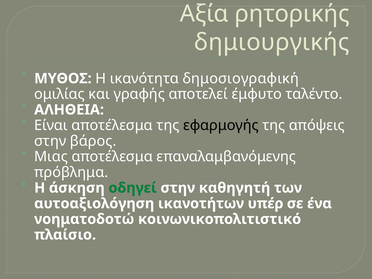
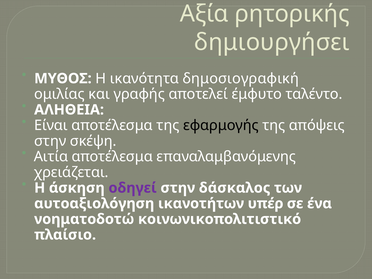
δημιουργικής: δημιουργικής -> δημιουργήσει (272, 42)
βάρος: βάρος -> σκέψη (93, 141)
Μιας: Μιας -> Αιτία (51, 157)
πρόβλημα: πρόβλημα -> χρειάζεται (71, 172)
οδηγεί colour: green -> purple (133, 188)
καθηγητή: καθηγητή -> δάσκαλος (235, 188)
